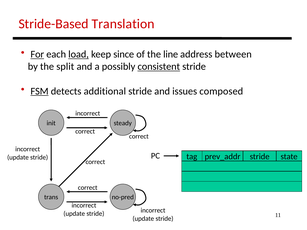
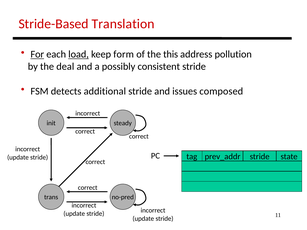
since: since -> form (124, 54)
line: line -> this (171, 54)
between: between -> pollution (233, 54)
split: split -> deal (65, 67)
consistent underline: present -> none (159, 67)
FSM underline: present -> none (40, 91)
